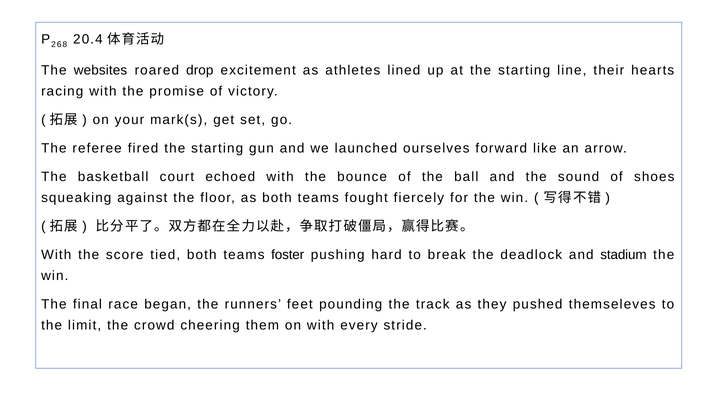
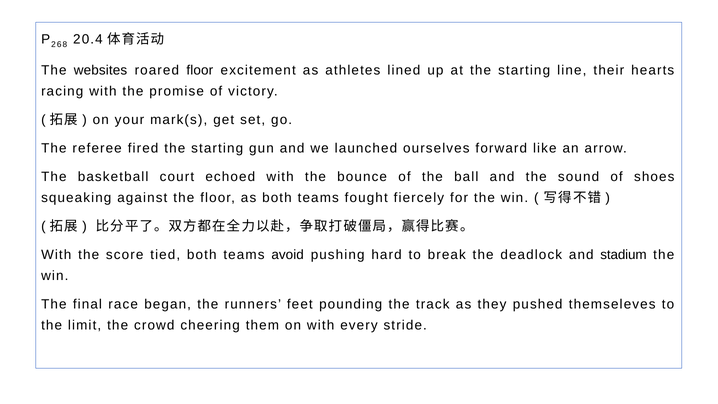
roared drop: drop -> floor (200, 70)
foster: foster -> avoid (288, 255)
